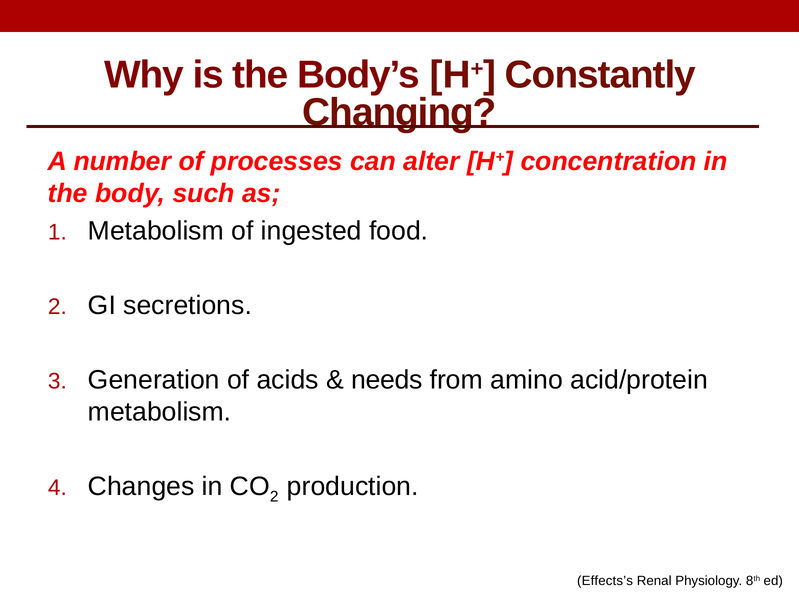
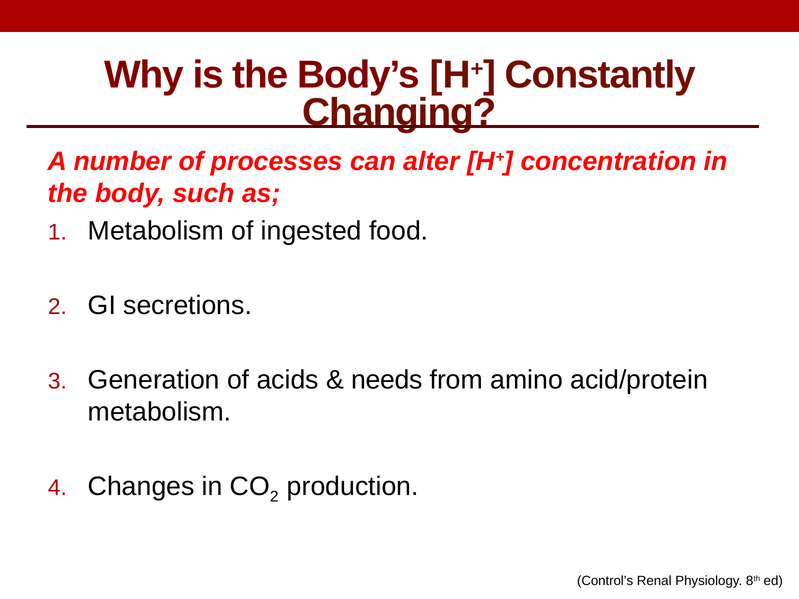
Effects’s: Effects’s -> Control’s (605, 581)
